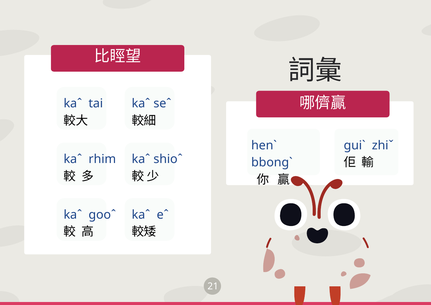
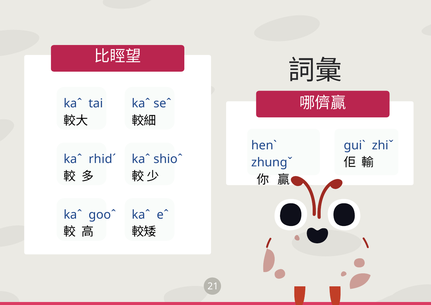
rhim: rhim -> rhidˊ (102, 159)
bbongˋ: bbongˋ -> zhungˇ (272, 163)
